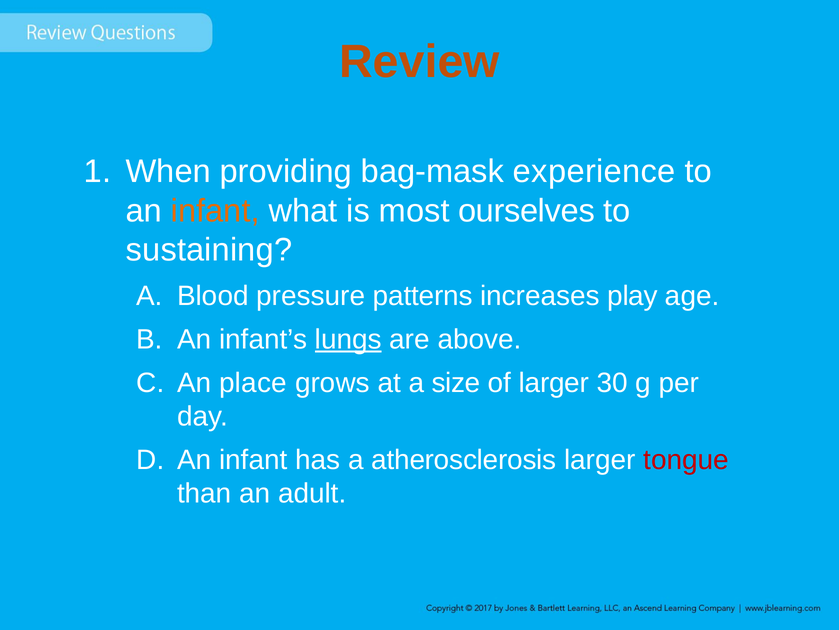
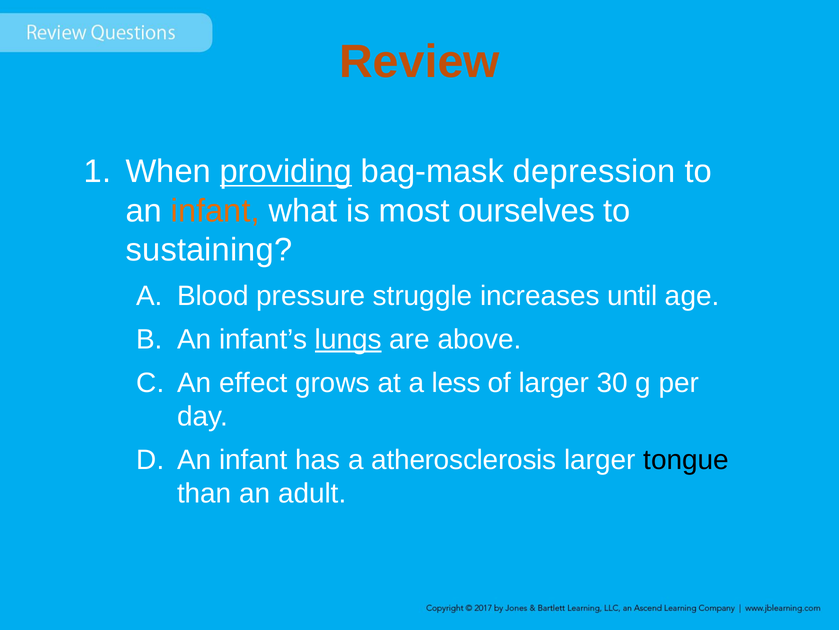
providing underline: none -> present (286, 171)
experience: experience -> depression (594, 171)
patterns: patterns -> struggle (423, 296)
play: play -> until (633, 296)
place: place -> effect (253, 382)
size: size -> less (456, 382)
tongue colour: red -> black (686, 459)
